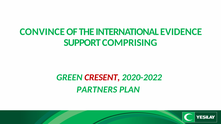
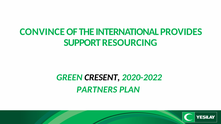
EVIDENCE: EVIDENCE -> PROVIDES (181, 32)
COMPRISING: COMPRISING -> RESOURCING (130, 43)
CRESENT colour: red -> black (102, 78)
